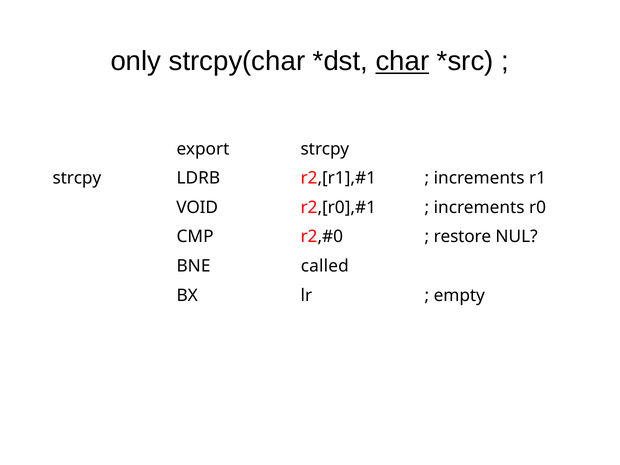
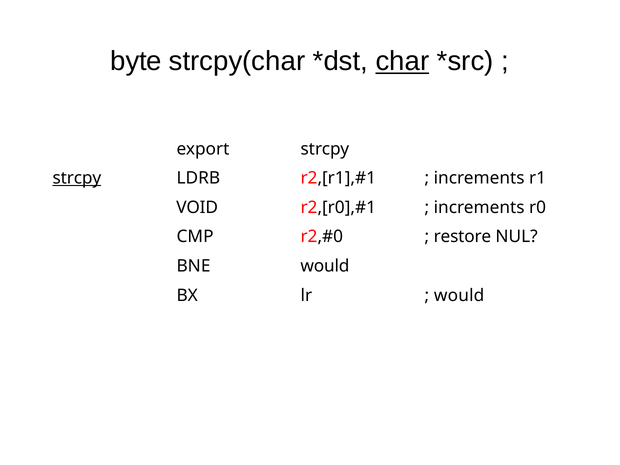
only: only -> byte (136, 61)
strcpy underline: none -> present (77, 178)
BNE called: called -> would (325, 266)
empty: empty -> would (459, 295)
